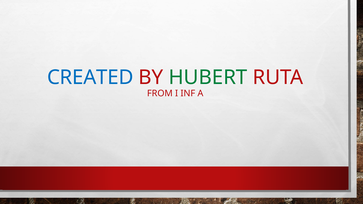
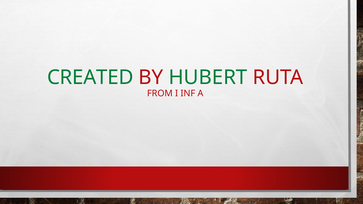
CREATED colour: blue -> green (90, 78)
